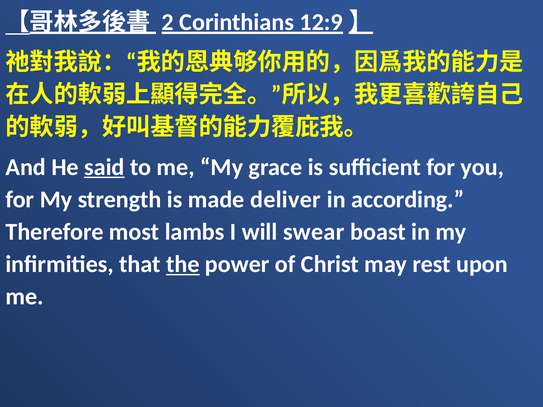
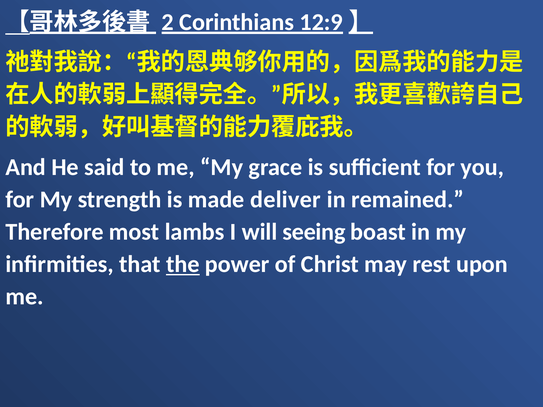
said underline: present -> none (104, 167)
according: according -> remained (408, 200)
swear: swear -> seeing (314, 232)
